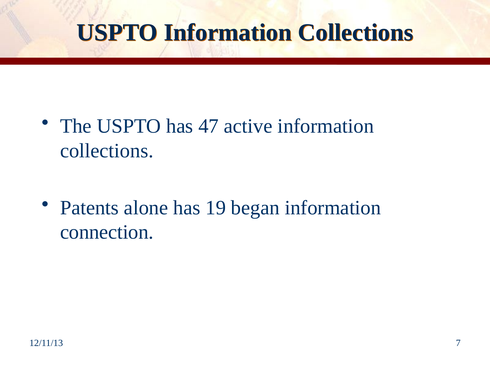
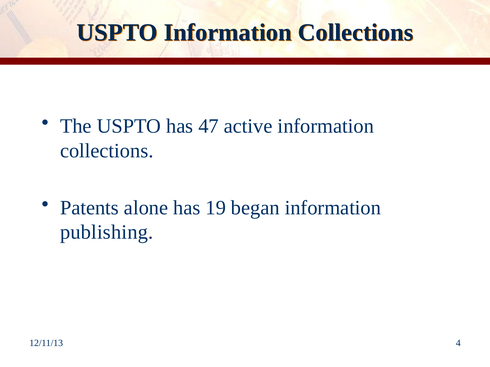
connection: connection -> publishing (107, 233)
7: 7 -> 4 (458, 344)
